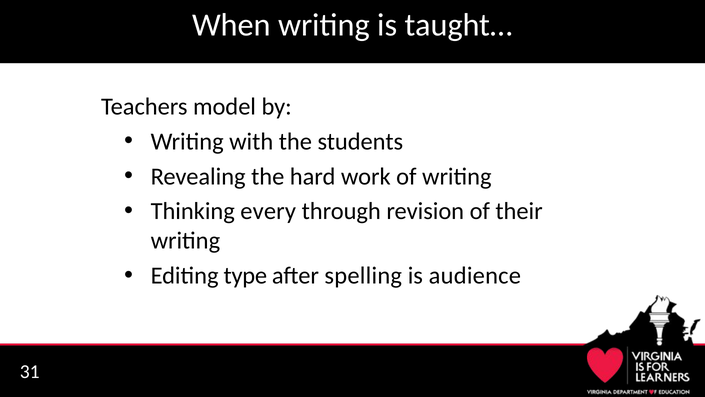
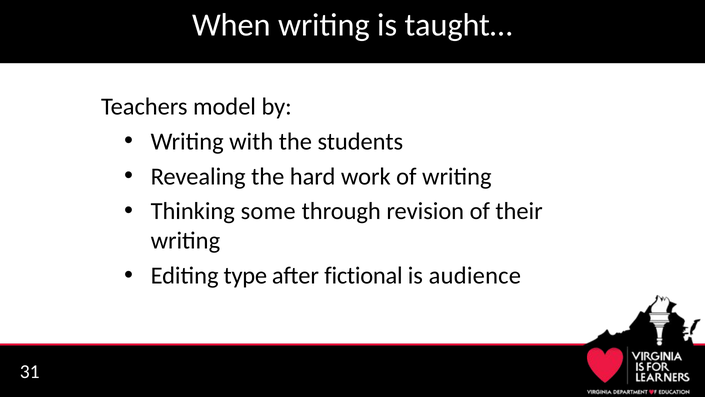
every: every -> some (268, 211)
spelling: spelling -> fictional (363, 275)
